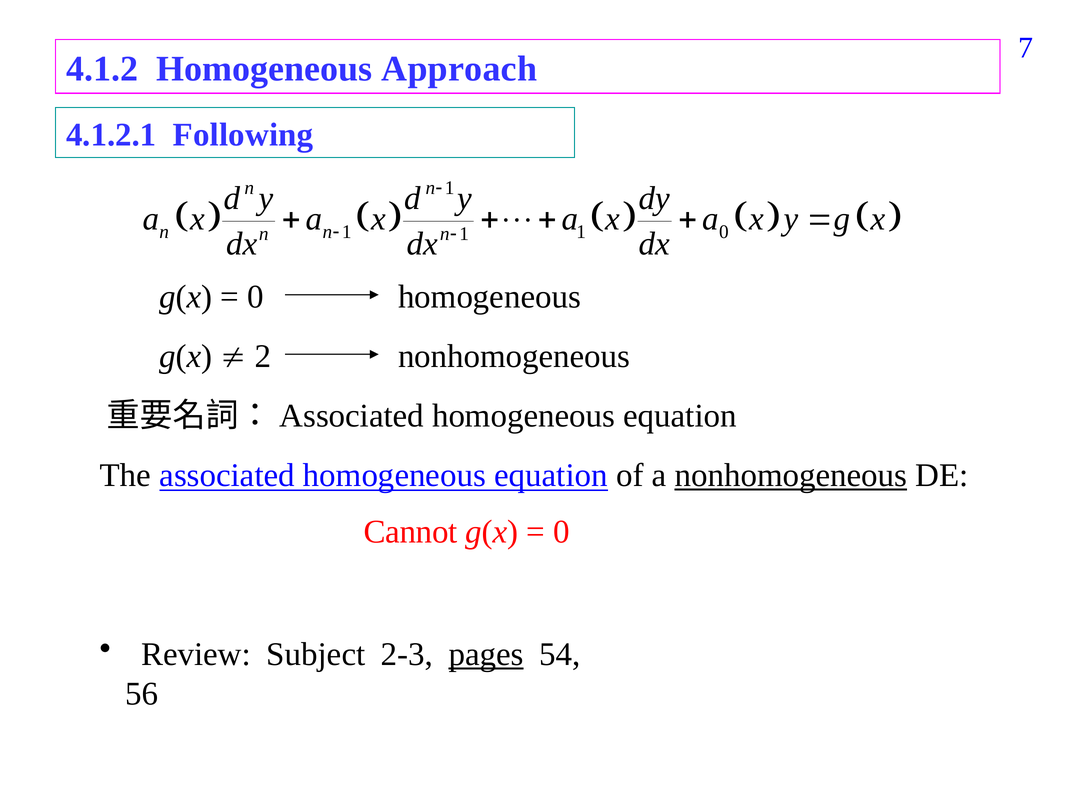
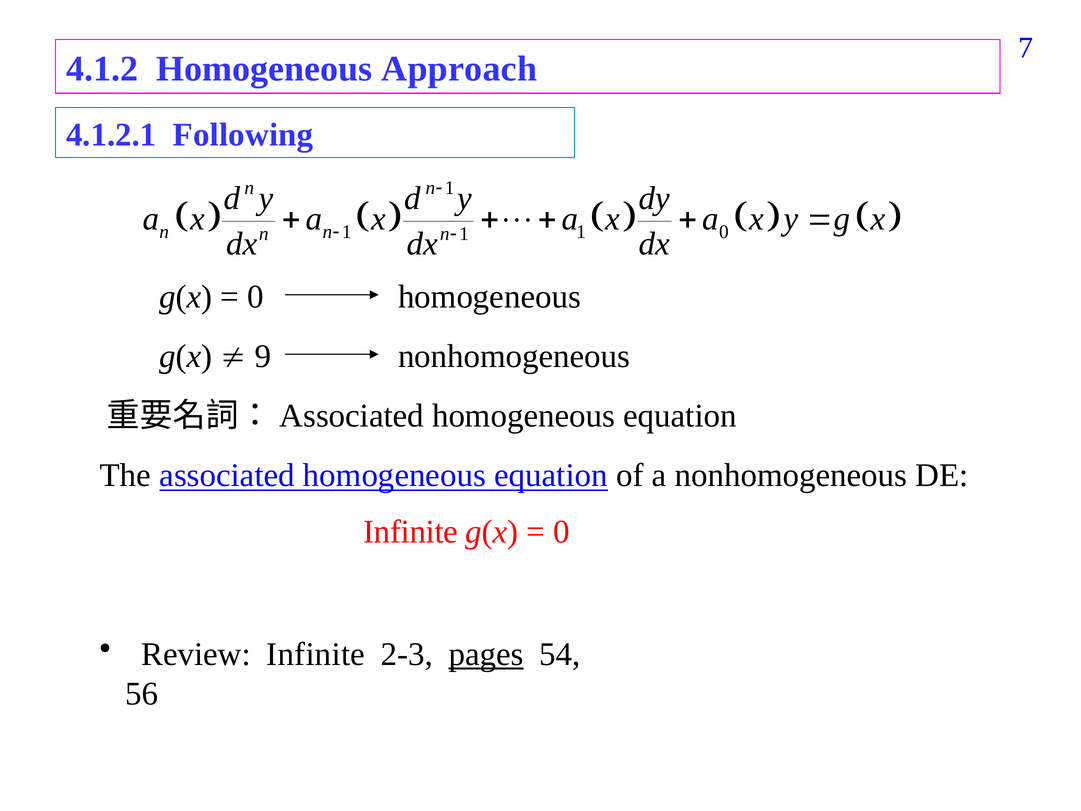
2: 2 -> 9 (263, 356)
nonhomogeneous underline: present -> none (791, 475)
Cannot: Cannot -> Infinite (411, 532)
Review Subject: Subject -> Infinite (316, 654)
